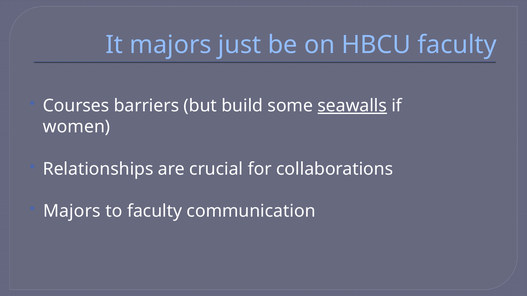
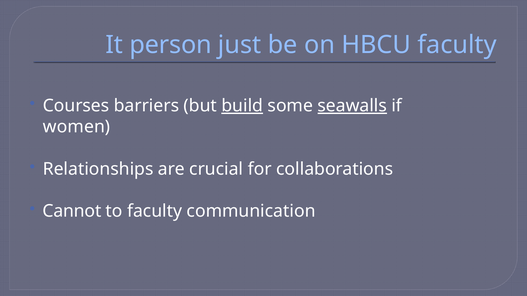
It majors: majors -> person (171, 45)
build underline: none -> present (242, 106)
Majors: Majors -> Cannot (72, 211)
